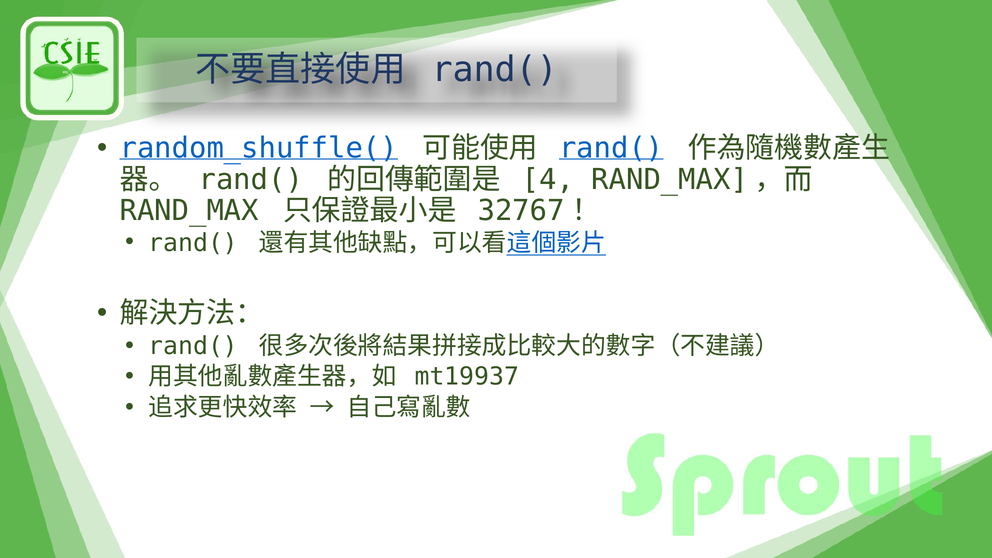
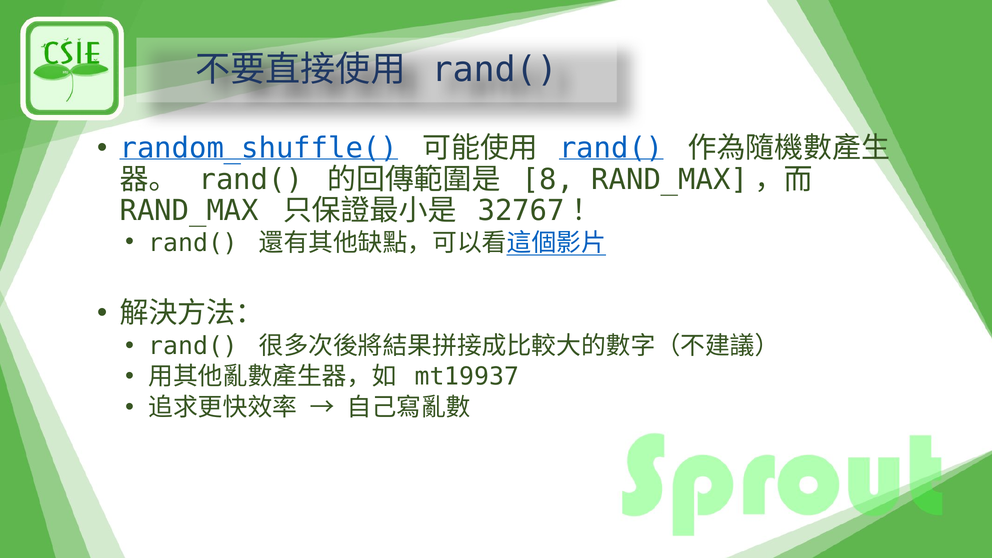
4: 4 -> 8 (548, 179)
